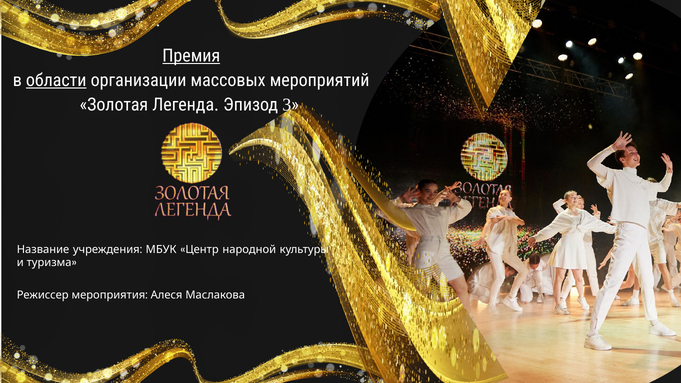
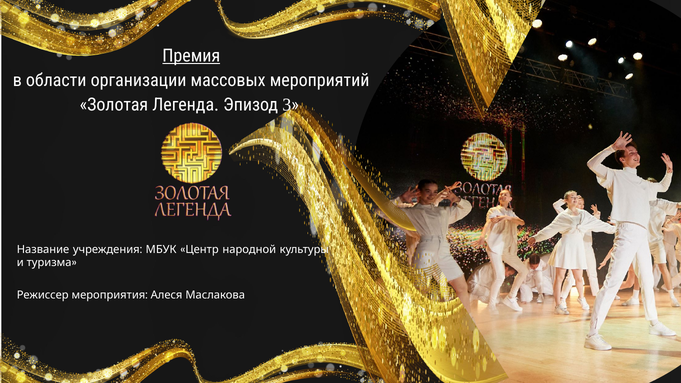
области underline: present -> none (56, 80)
